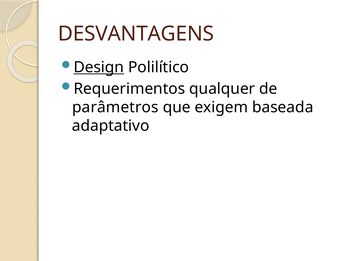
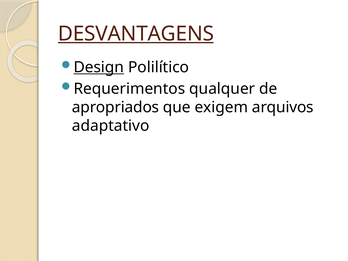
DESVANTAGENS underline: none -> present (136, 34)
parâmetros: parâmetros -> apropriados (115, 107)
baseada: baseada -> arquivos (283, 107)
